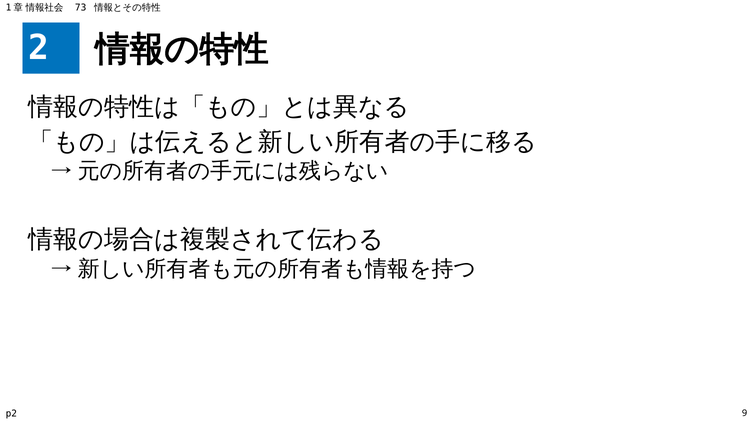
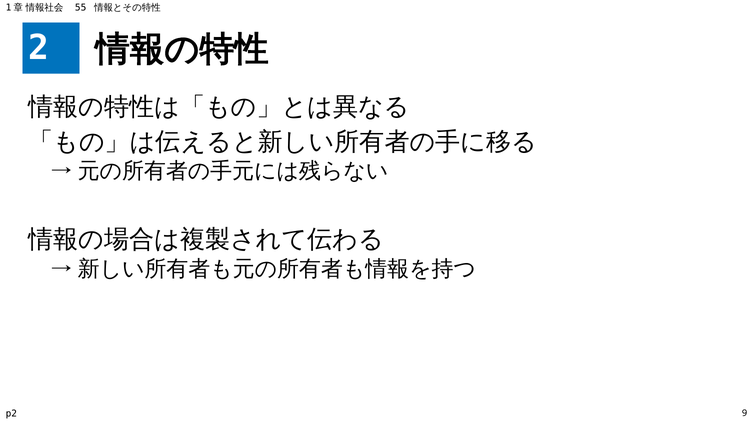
73: 73 -> 55 (81, 8)
